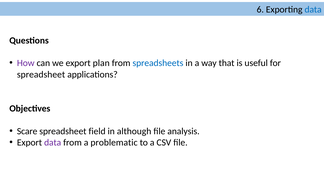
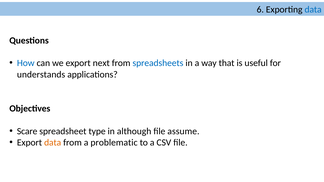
How colour: purple -> blue (26, 63)
plan: plan -> next (101, 63)
spreadsheet: spreadsheet -> understands (41, 75)
field: field -> type (97, 131)
analysis: analysis -> assume (183, 131)
data colour: purple -> orange (53, 143)
